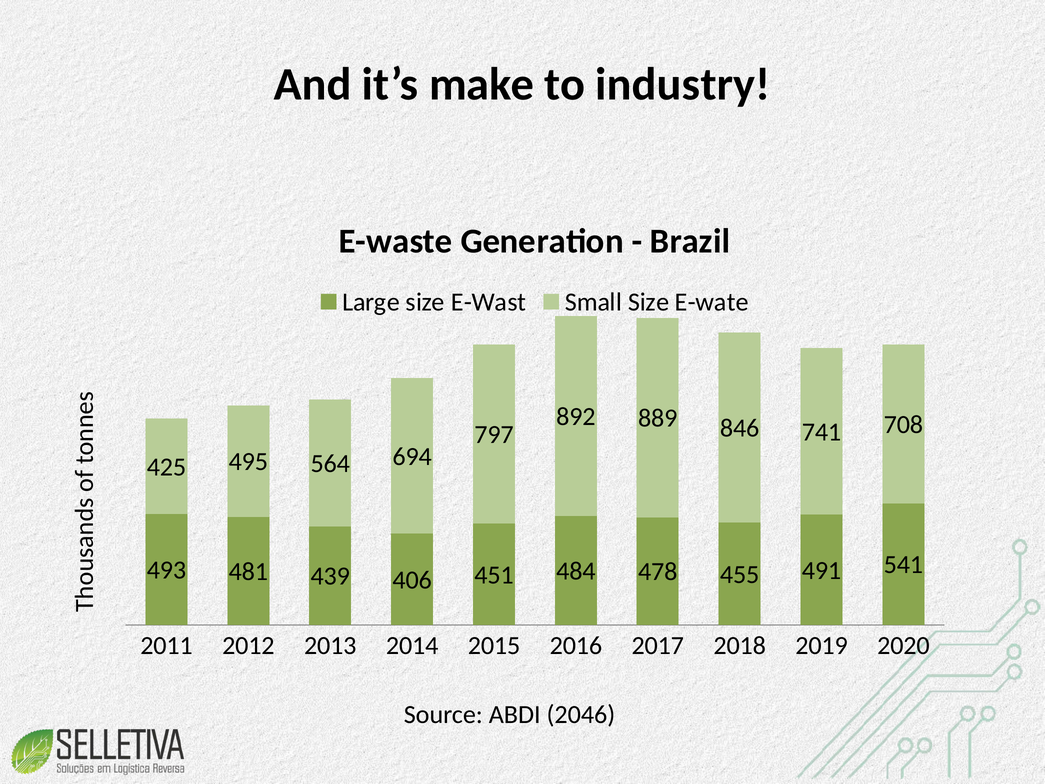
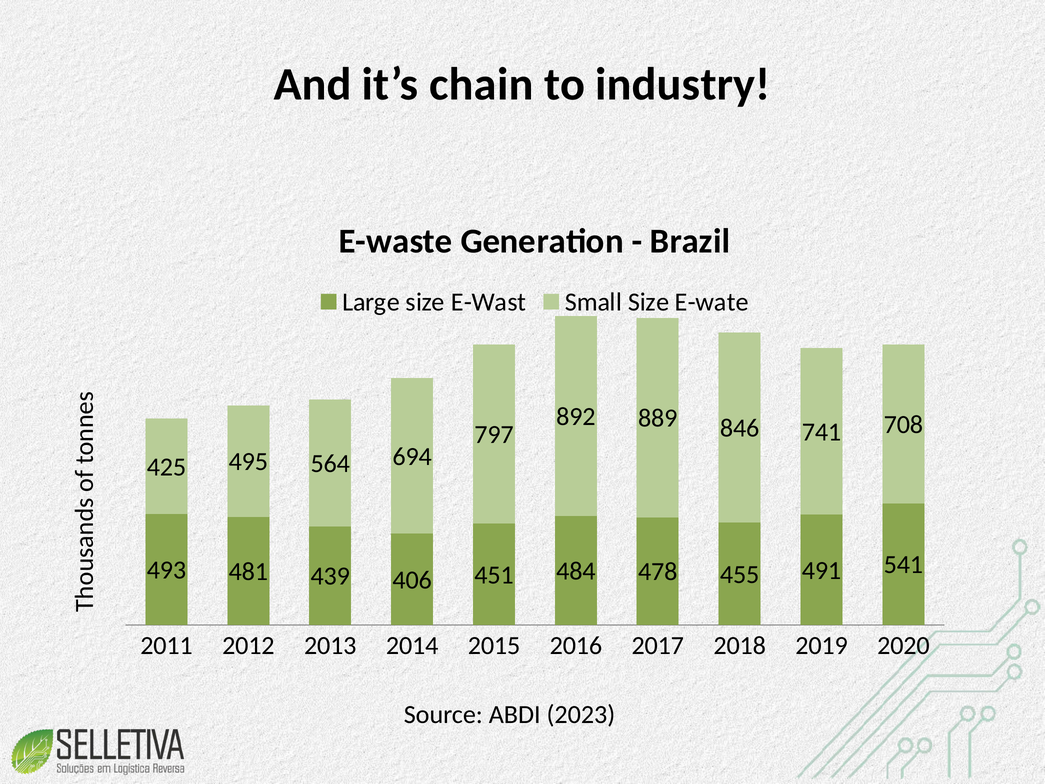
make: make -> chain (481, 85)
2046: 2046 -> 2023 (581, 714)
